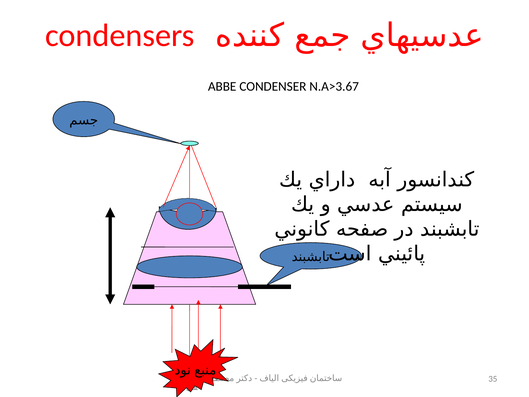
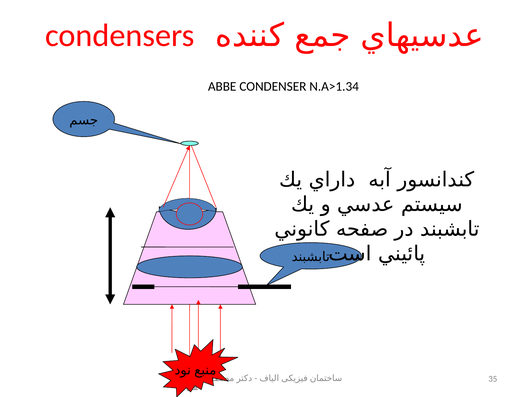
N.A>3.67: N.A>3.67 -> N.A>1.34 (334, 86)
